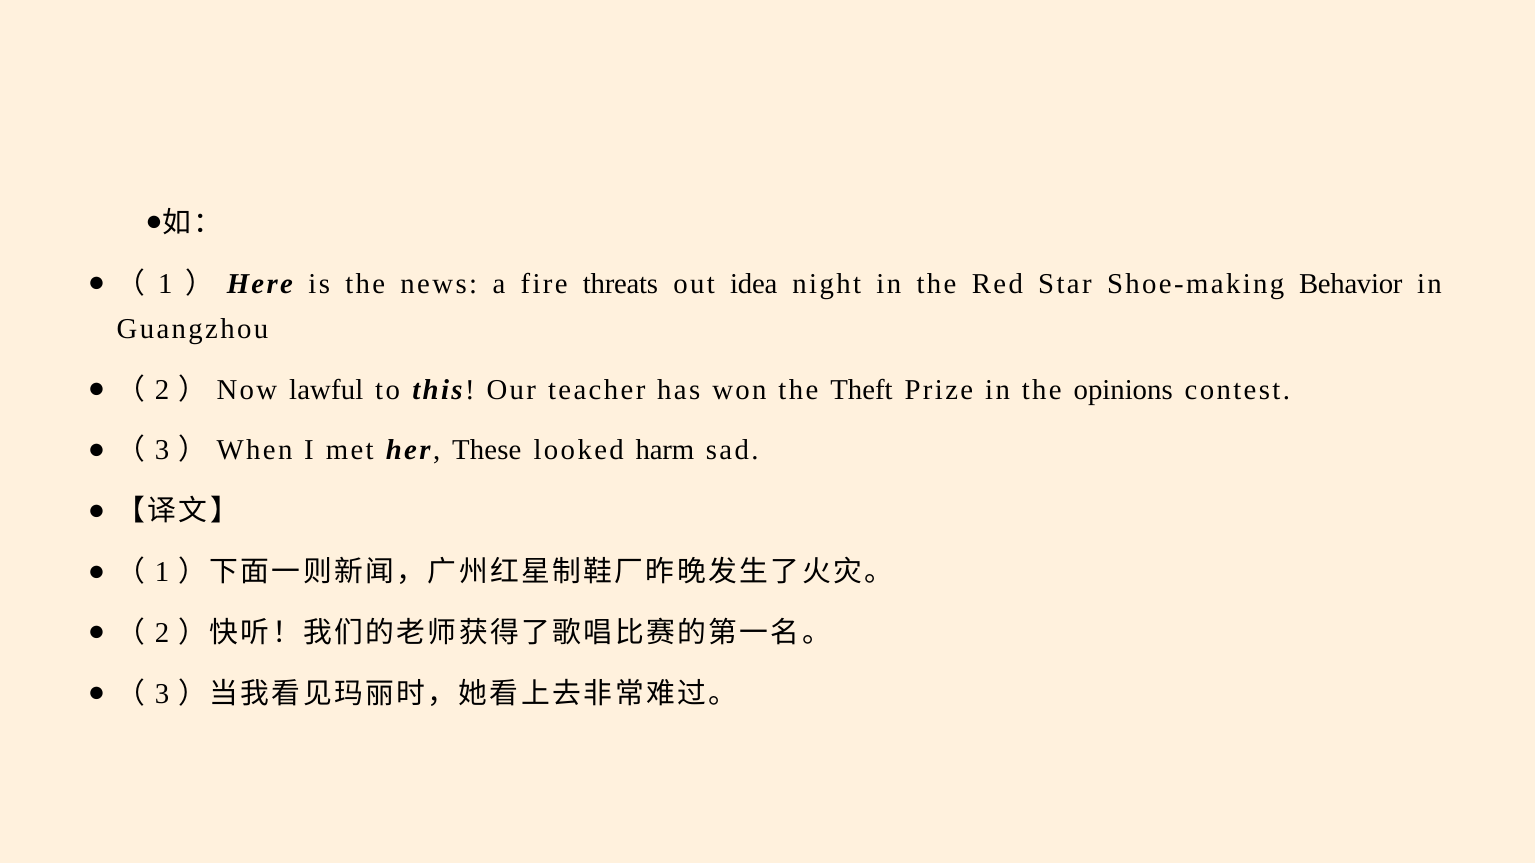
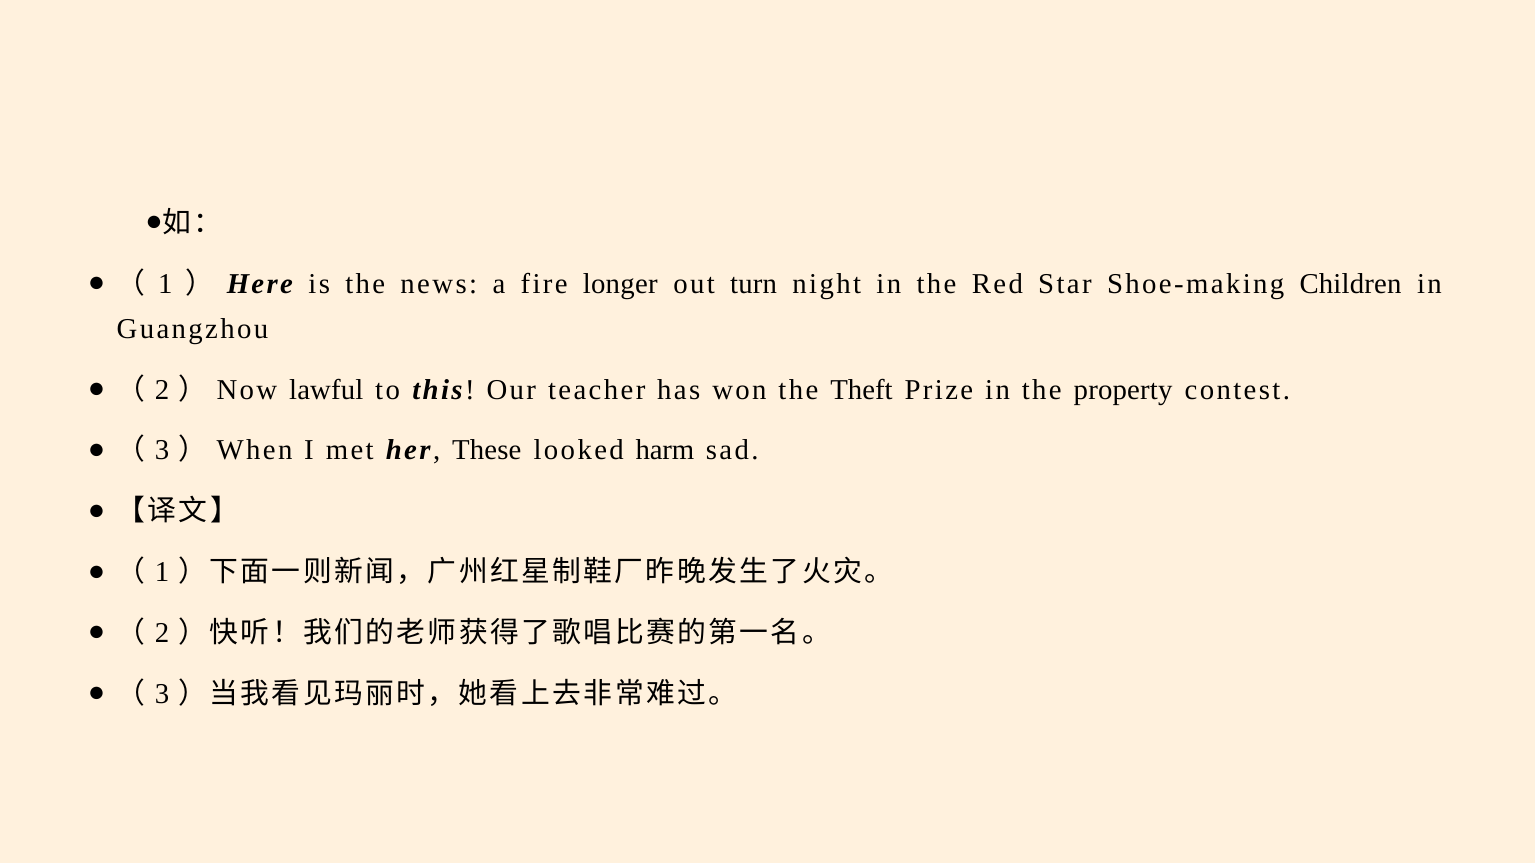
threats: threats -> longer (620, 284)
idea: idea -> turn (754, 284)
Behavior: Behavior -> Children (1351, 284)
opinions: opinions -> property (1123, 390)
